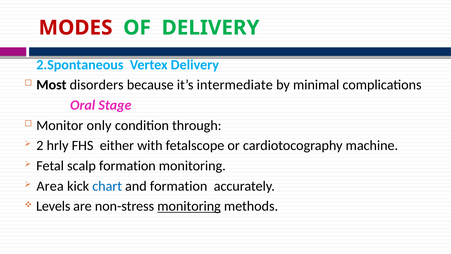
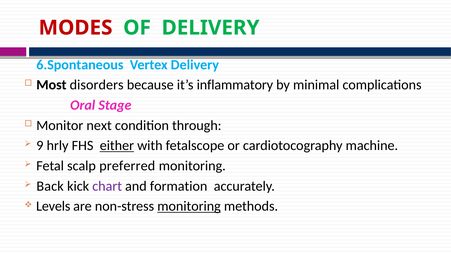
2.Spontaneous: 2.Spontaneous -> 6.Spontaneous (80, 65)
intermediate: intermediate -> inflammatory (235, 85)
only: only -> next (99, 125)
2: 2 -> 9 (40, 145)
either underline: none -> present (117, 145)
scalp formation: formation -> preferred (127, 166)
Area: Area -> Back (50, 186)
chart colour: blue -> purple (107, 186)
